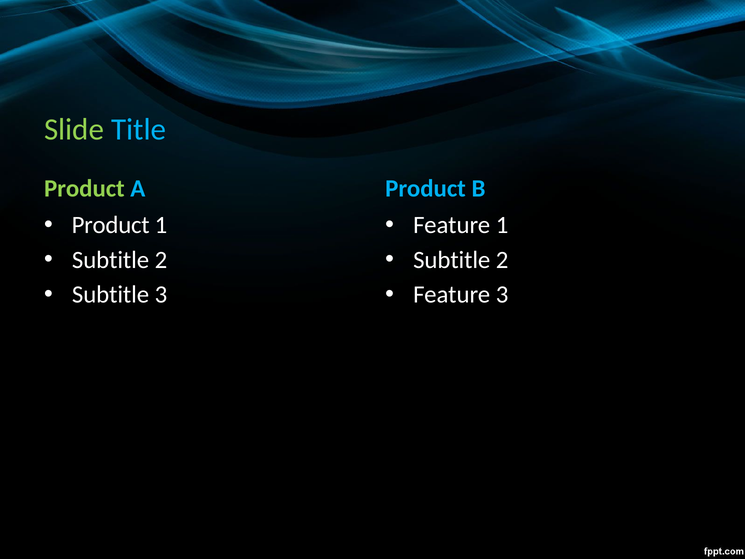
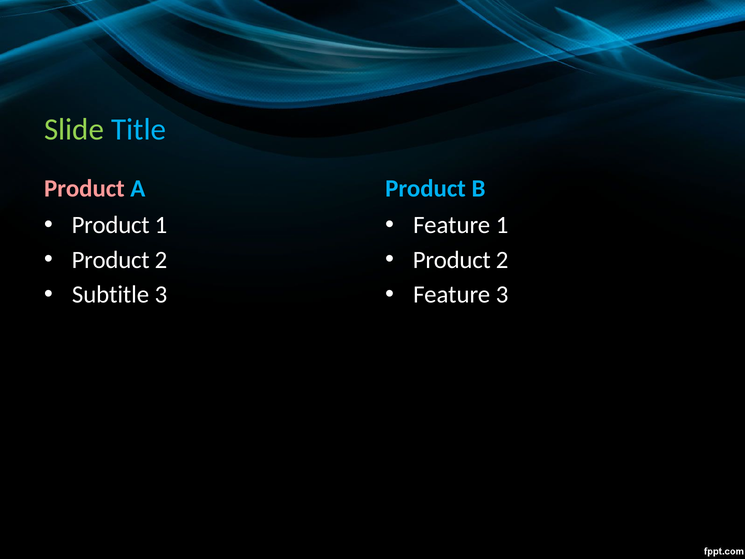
Product colour: light green -> pink (84, 189)
Subtitle: Subtitle -> Product (111, 260)
Subtitle: Subtitle -> Product (452, 260)
